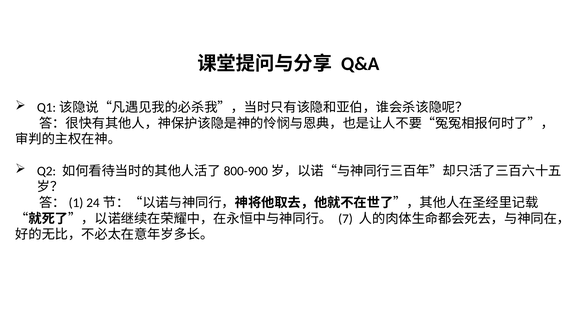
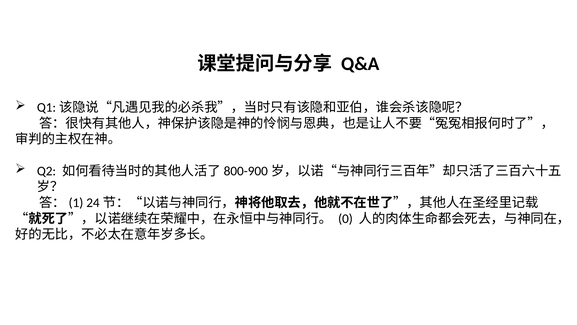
7: 7 -> 0 (345, 218)
